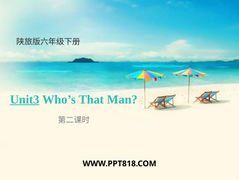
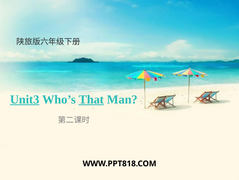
That underline: none -> present (91, 99)
